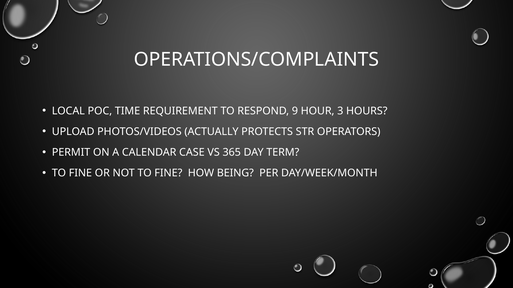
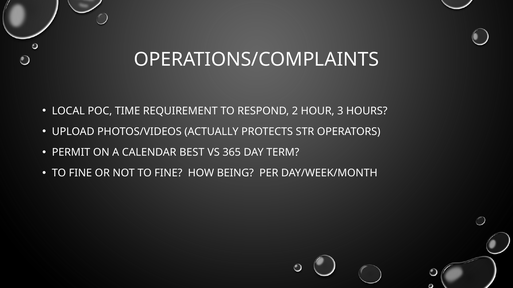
9: 9 -> 2 (295, 111)
CASE: CASE -> BEST (192, 153)
